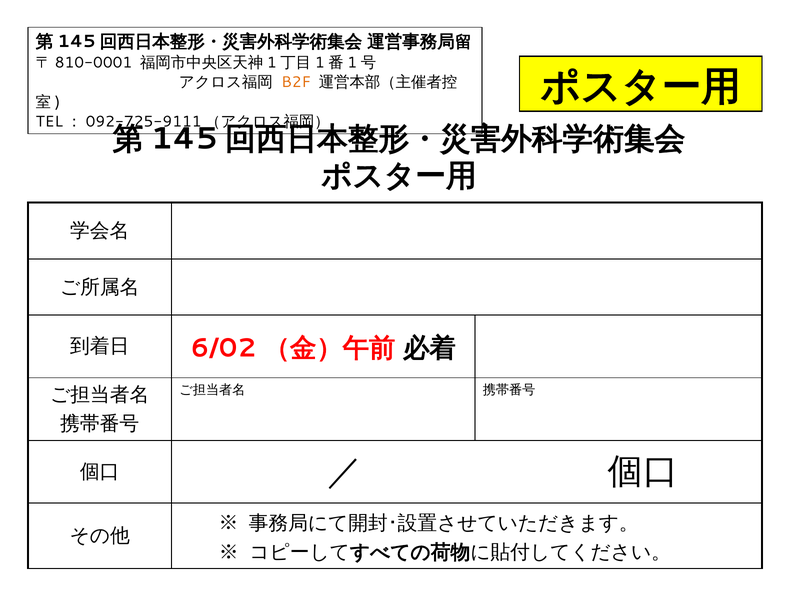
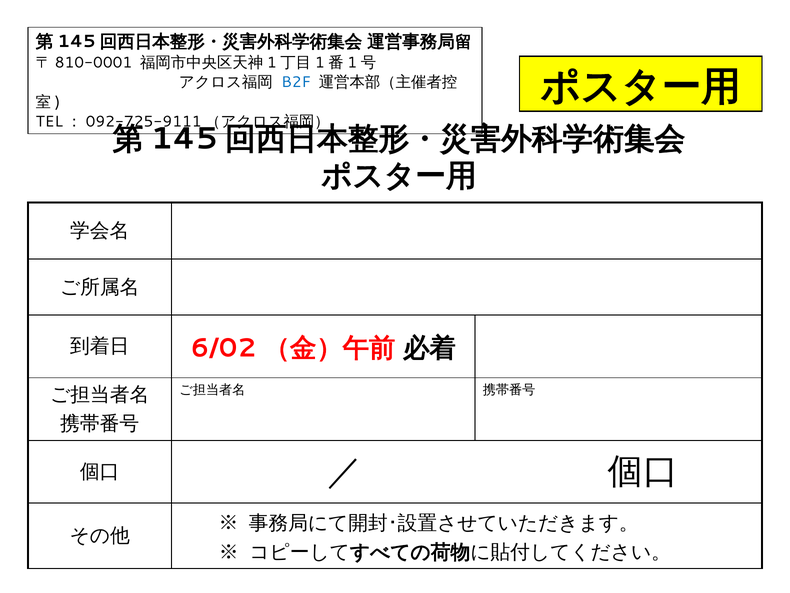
B2F colour: orange -> blue (296, 82)
